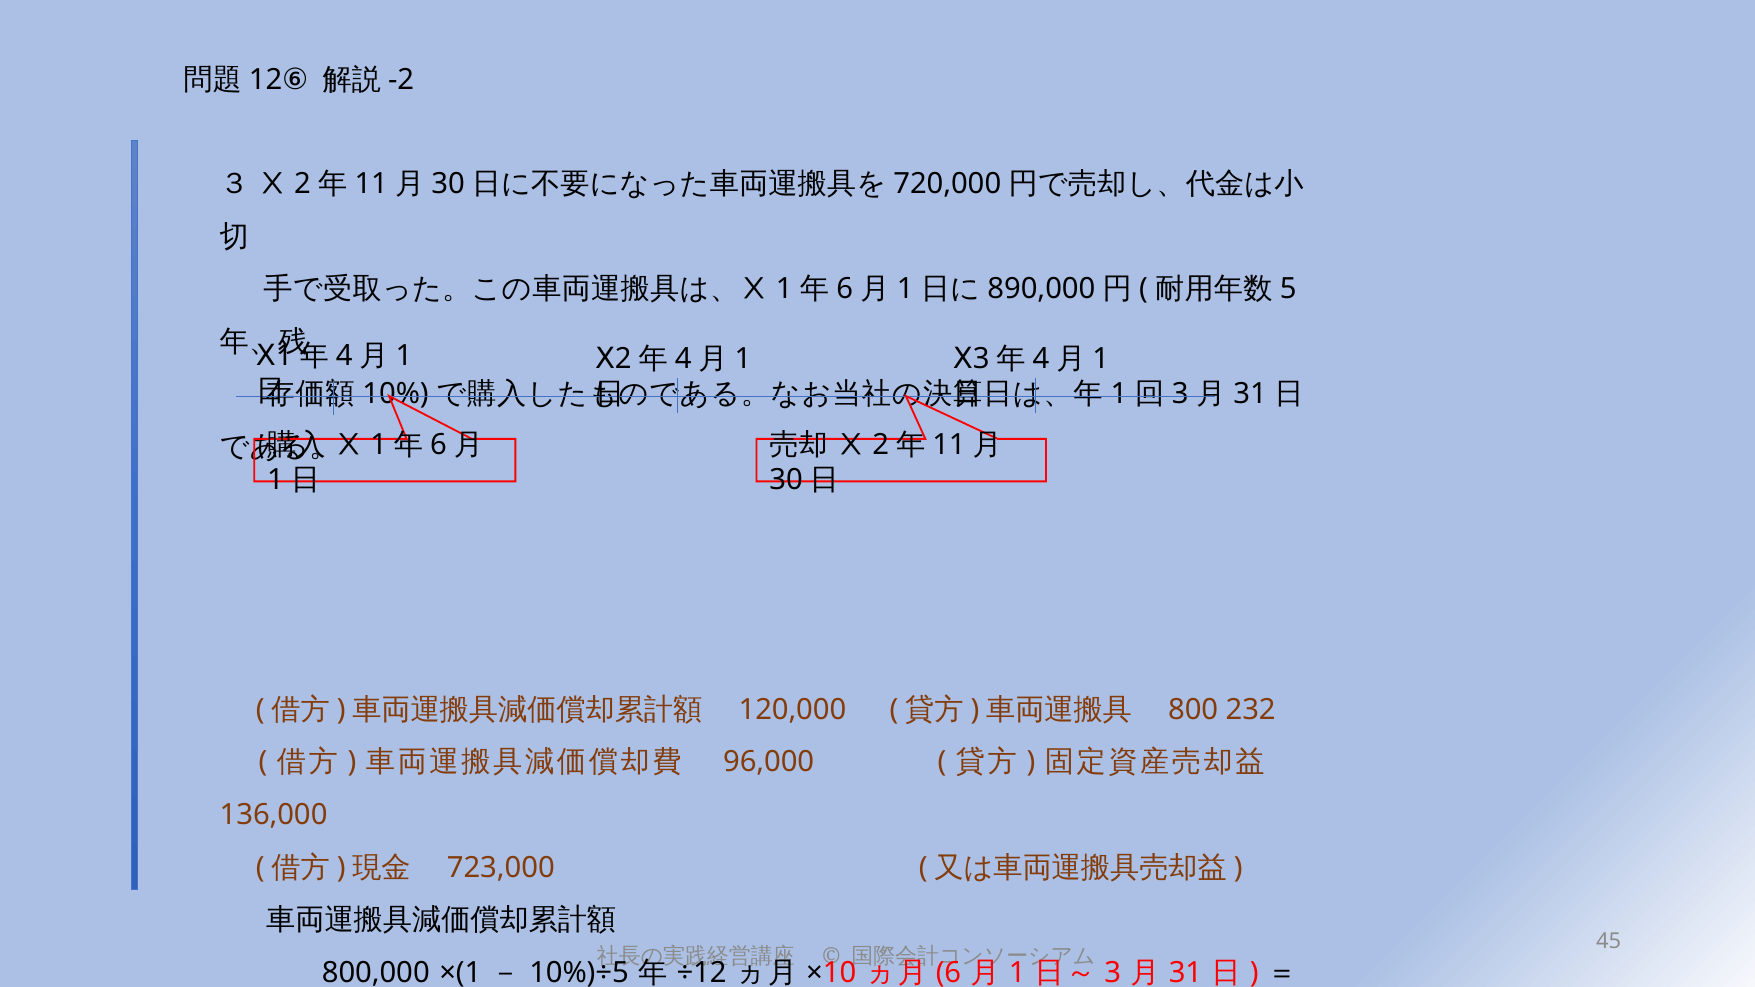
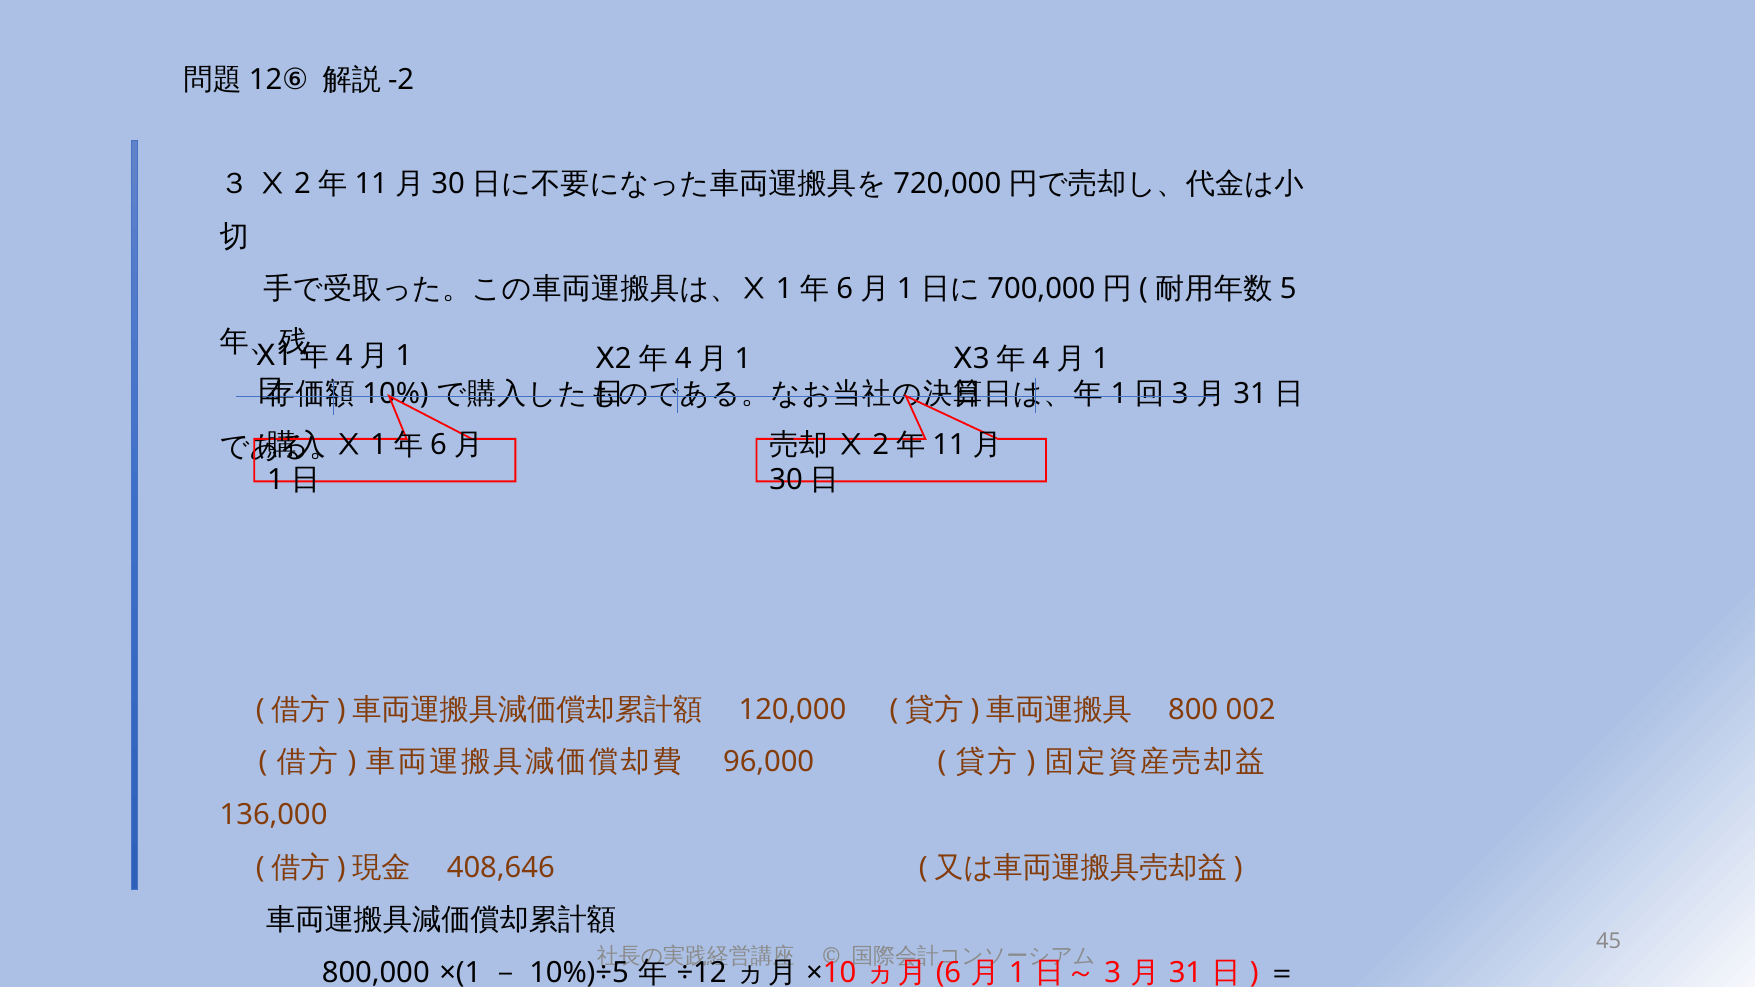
890,000: 890,000 -> 700,000 (1041, 289)
232: 232 -> 002 (1251, 710)
723,000: 723,000 -> 408,646 (501, 868)
